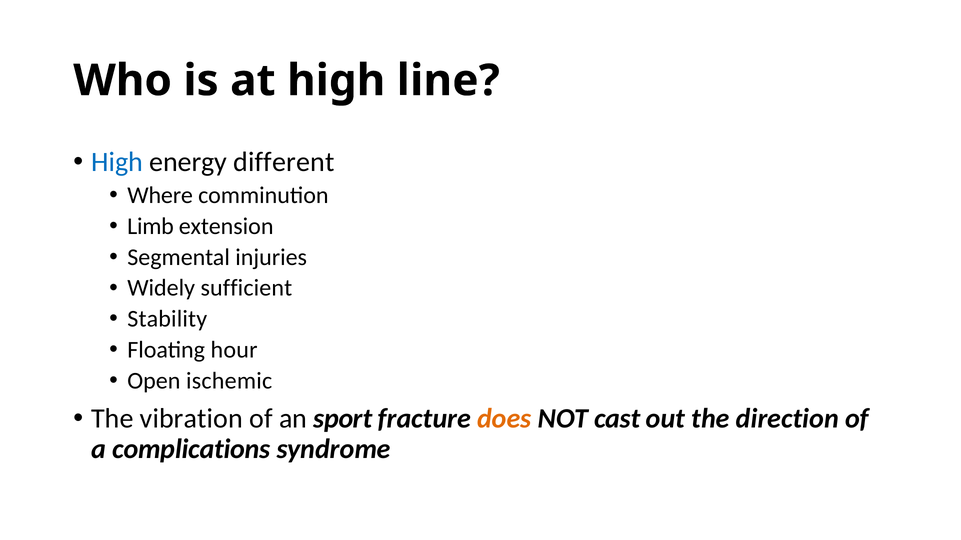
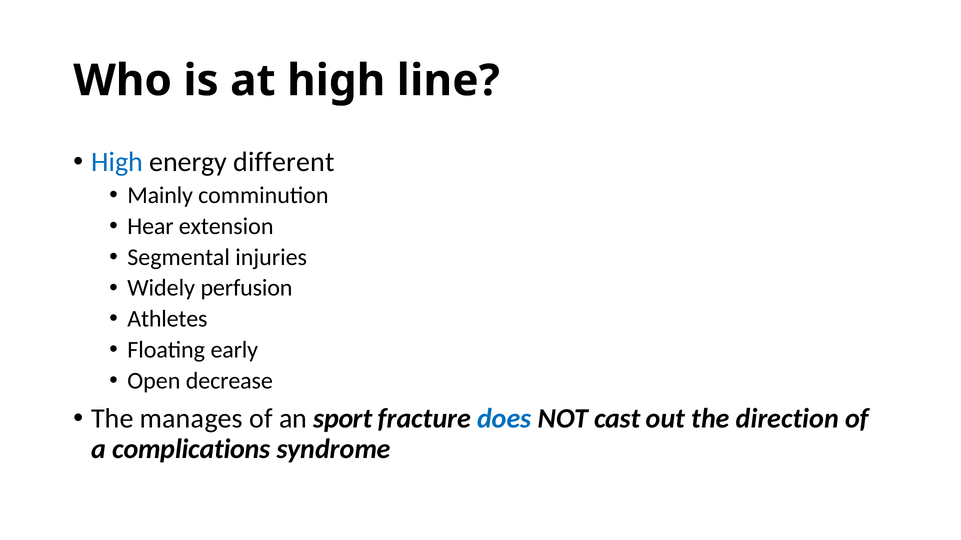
Where: Where -> Mainly (160, 196)
Limb: Limb -> Hear (150, 226)
sufficient: sufficient -> perfusion (246, 288)
Stability: Stability -> Athletes (167, 319)
hour: hour -> early (234, 350)
ischemic: ischemic -> decrease (229, 381)
vibration: vibration -> manages (191, 419)
does colour: orange -> blue (504, 419)
